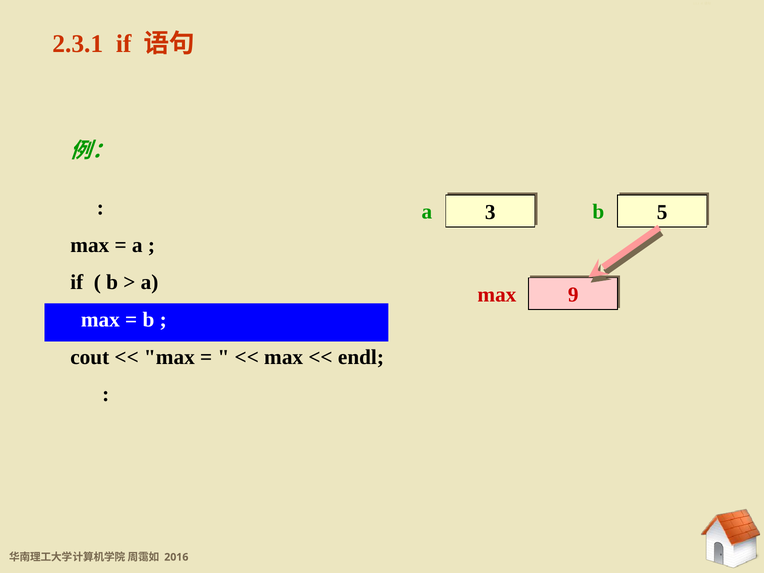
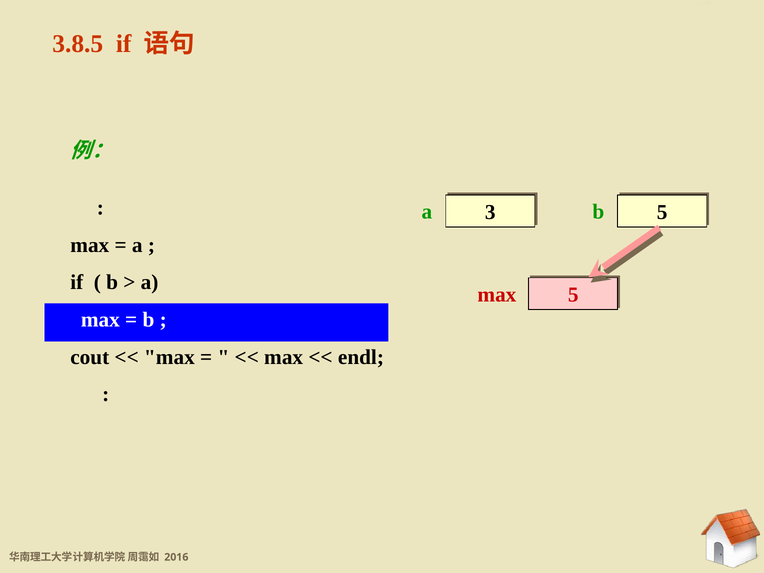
2.3.1: 2.3.1 -> 3.8.5 (78, 44)
max 9: 9 -> 5 (573, 295)
